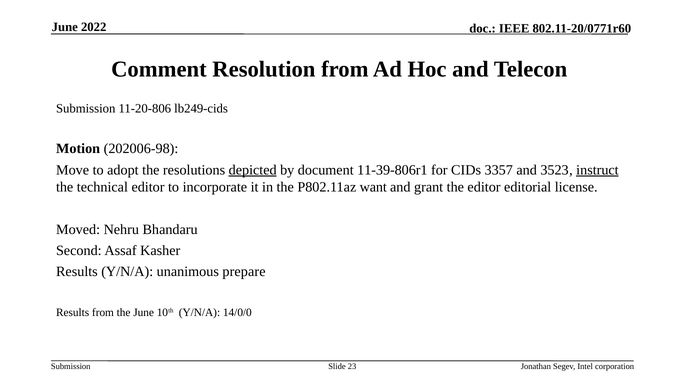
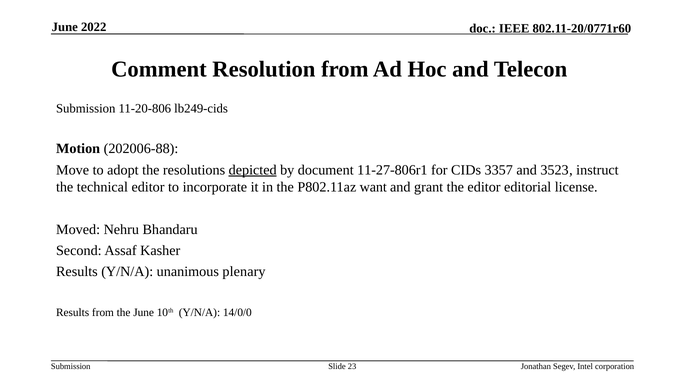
202006-98: 202006-98 -> 202006-88 (141, 149)
11-39-806r1: 11-39-806r1 -> 11-27-806r1 (392, 170)
instruct underline: present -> none (597, 170)
prepare: prepare -> plenary (244, 272)
